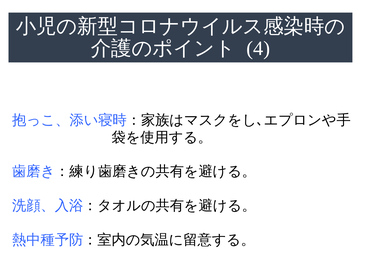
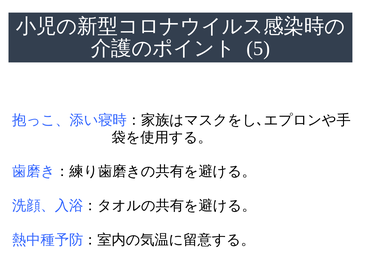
4: 4 -> 5 (258, 48)
